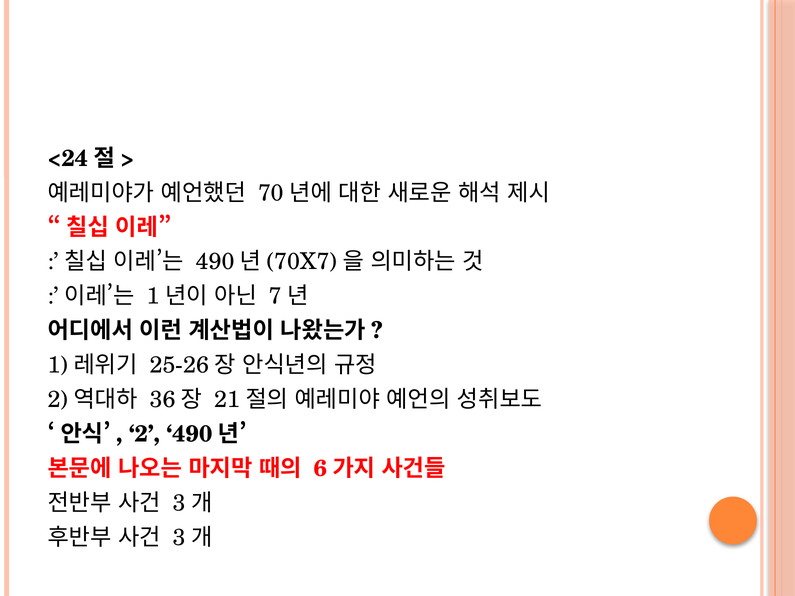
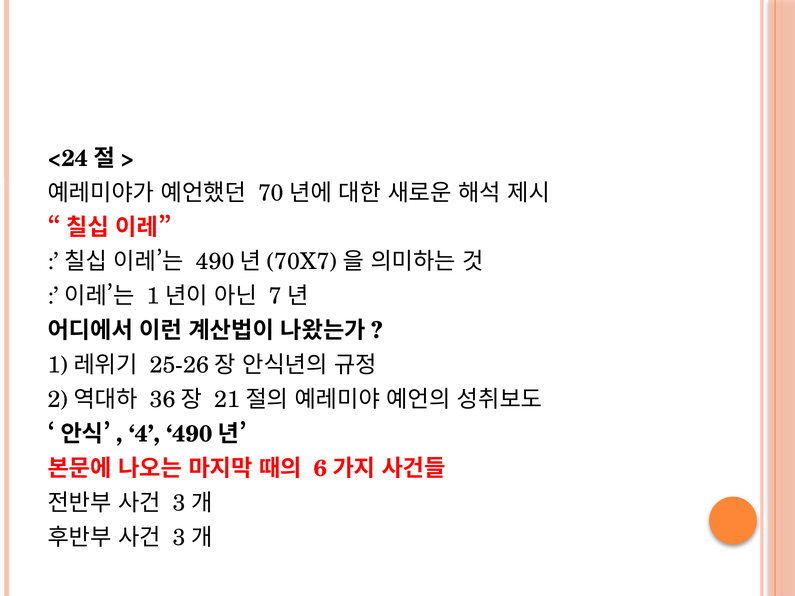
2: 2 -> 4 (145, 434)
